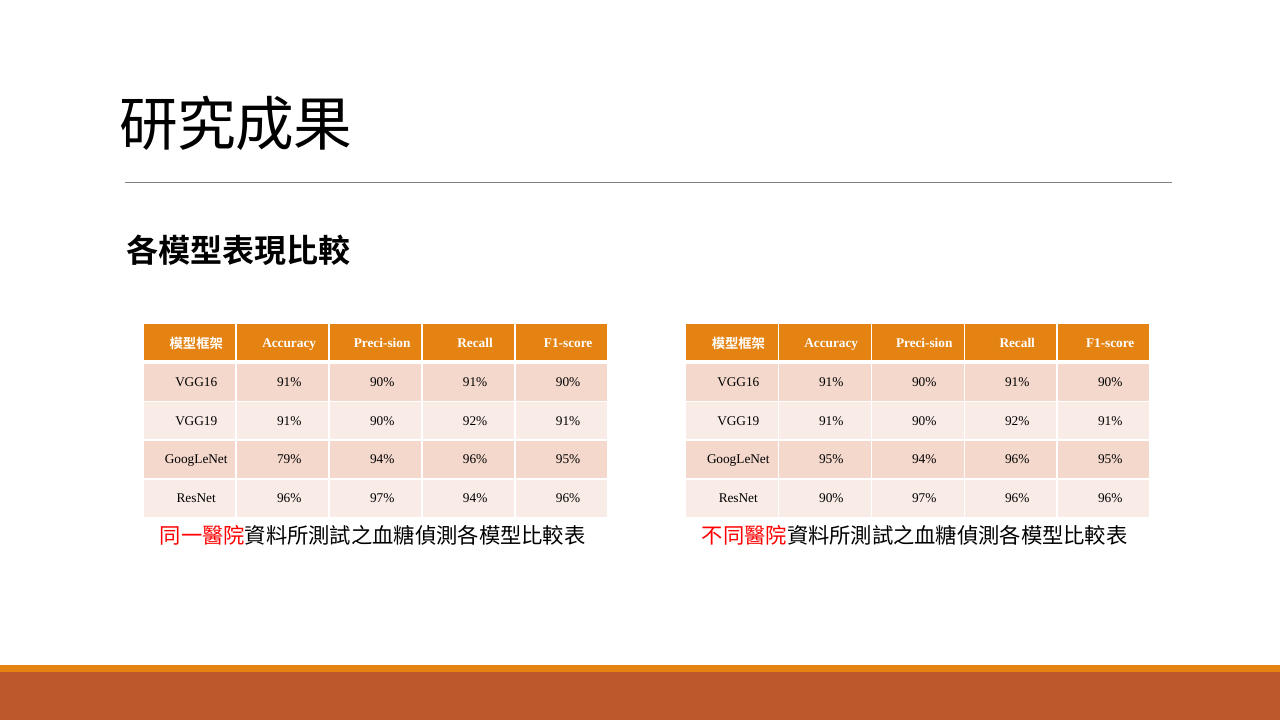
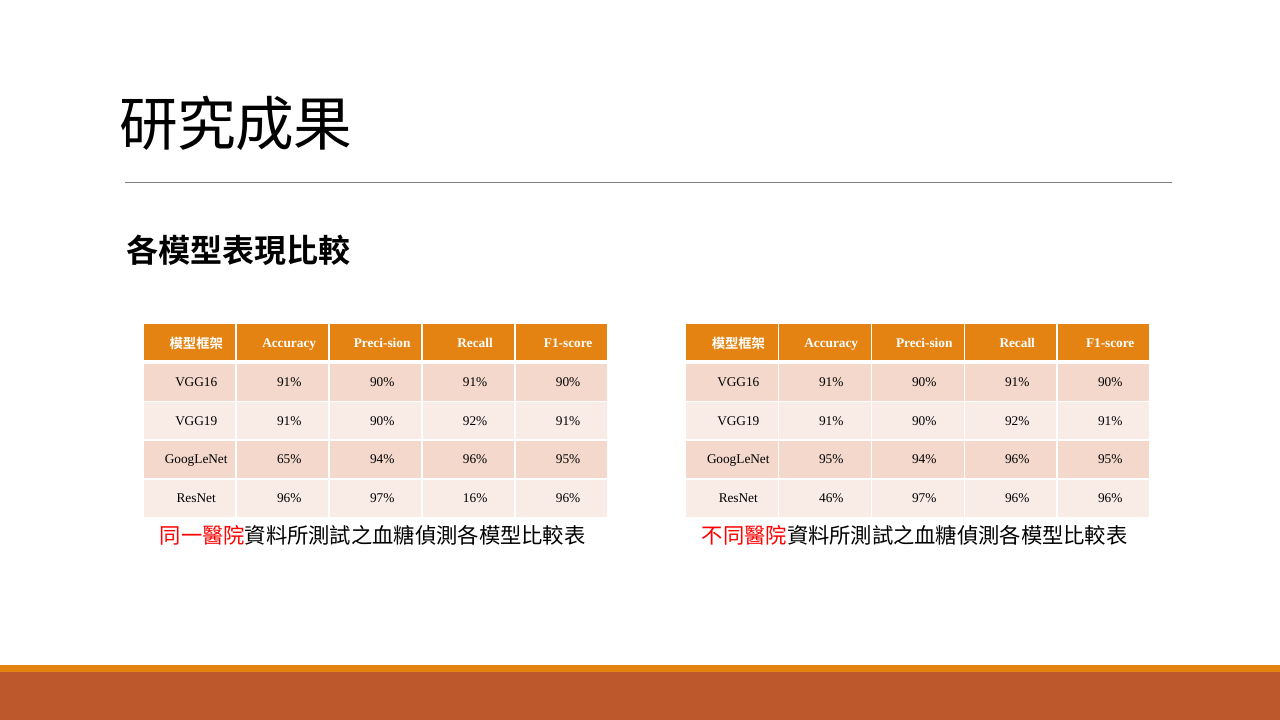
79%: 79% -> 65% (289, 460)
97% 94%: 94% -> 16% (475, 498)
ResNet 90%: 90% -> 46% (831, 498)
